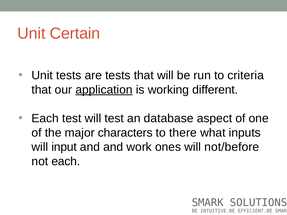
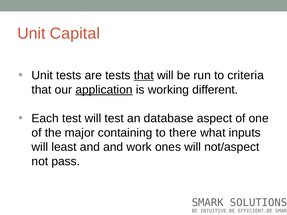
Certain: Certain -> Capital (75, 33)
that underline: none -> present (144, 75)
characters: characters -> containing (125, 133)
input: input -> least (64, 147)
not/before: not/before -> not/aspect (232, 147)
not each: each -> pass (66, 162)
